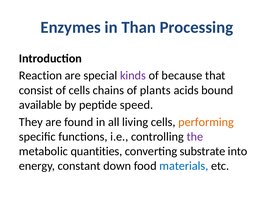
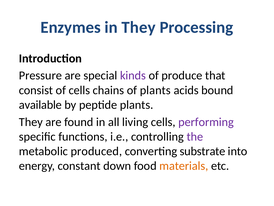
in Than: Than -> They (139, 27)
Reaction: Reaction -> Pressure (40, 75)
because: because -> produce (182, 75)
peptide speed: speed -> plants (137, 105)
performing colour: orange -> purple (206, 122)
quantities: quantities -> produced (96, 151)
materials colour: blue -> orange (184, 166)
